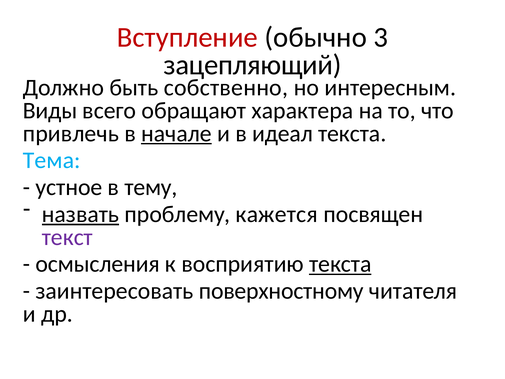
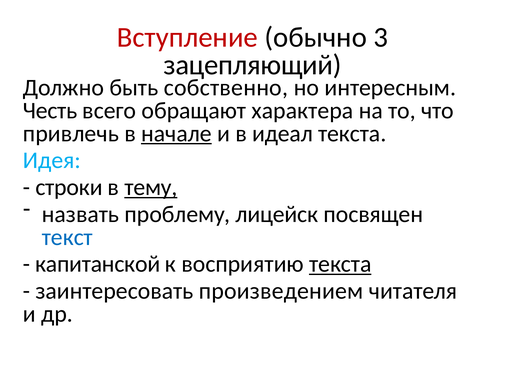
Виды: Виды -> Честь (50, 110)
Тема: Тема -> Идея (52, 160)
устное: устное -> строки (69, 187)
тему underline: none -> present (151, 187)
назвать underline: present -> none (81, 214)
кажется: кажется -> лицейск (277, 214)
текст colour: purple -> blue (67, 237)
осмысления: осмысления -> капитанской (98, 264)
поверхностному: поверхностному -> произведением (281, 291)
